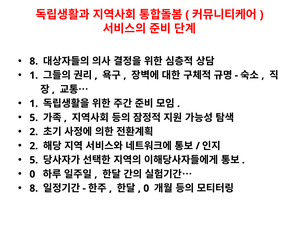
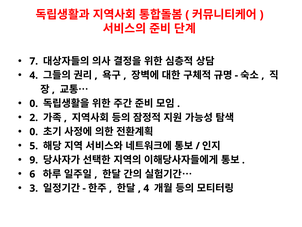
8: 8 -> 7 (34, 61)
1: 1 -> 4 (34, 75)
1: 1 -> 0 (34, 103)
5: 5 -> 2 (34, 117)
2: 2 -> 0 (34, 132)
2: 2 -> 5 (34, 146)
5: 5 -> 9 (34, 160)
0: 0 -> 6 (32, 174)
8: 8 -> 3 (34, 188)
0: 0 -> 4 (146, 188)
